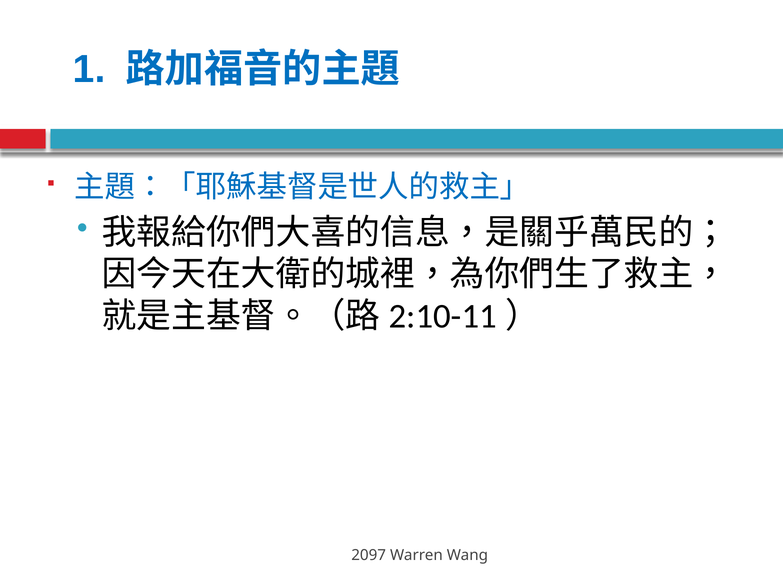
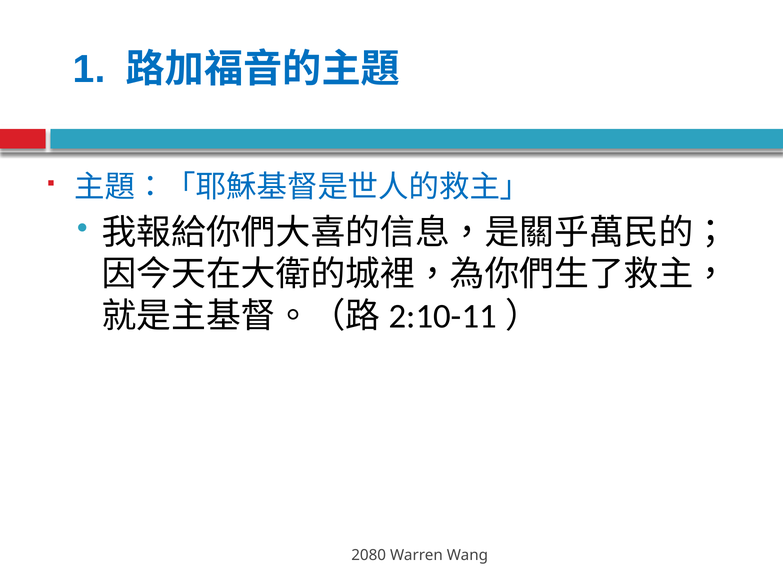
2097: 2097 -> 2080 (369, 555)
